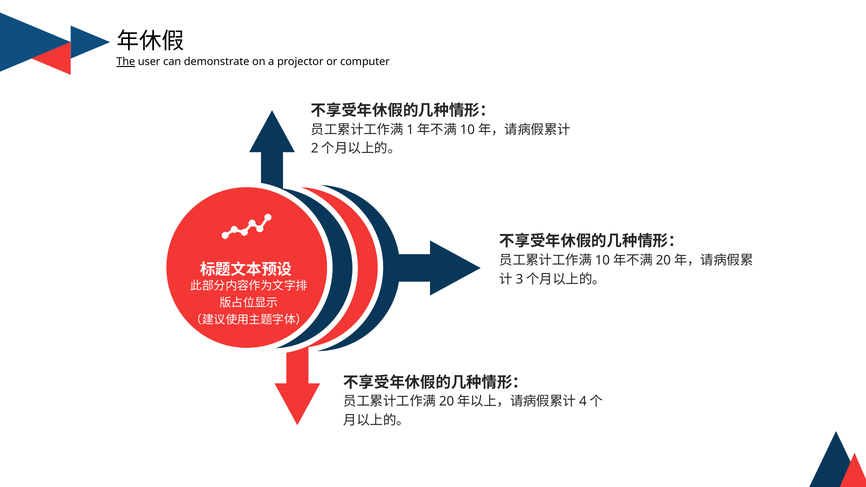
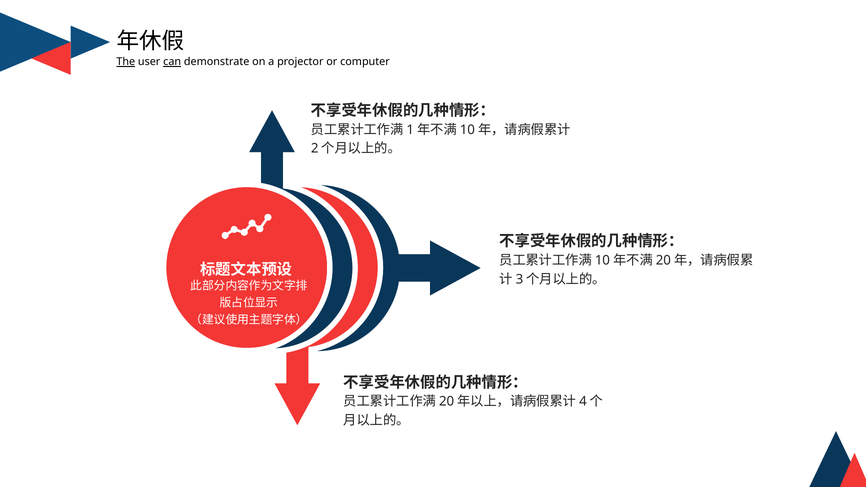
can underline: none -> present (172, 62)
